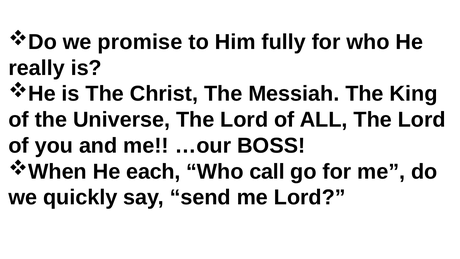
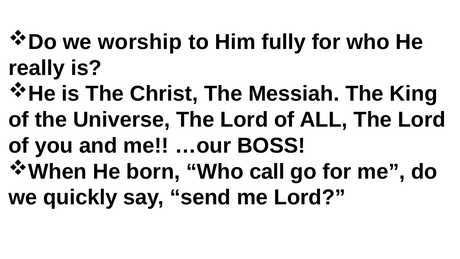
promise: promise -> worship (140, 42)
each: each -> born (153, 171)
